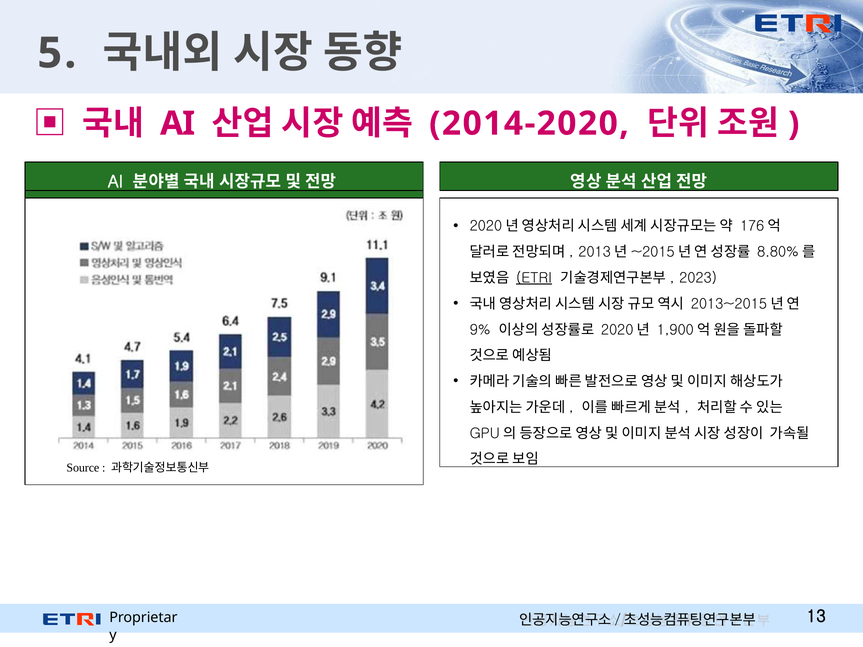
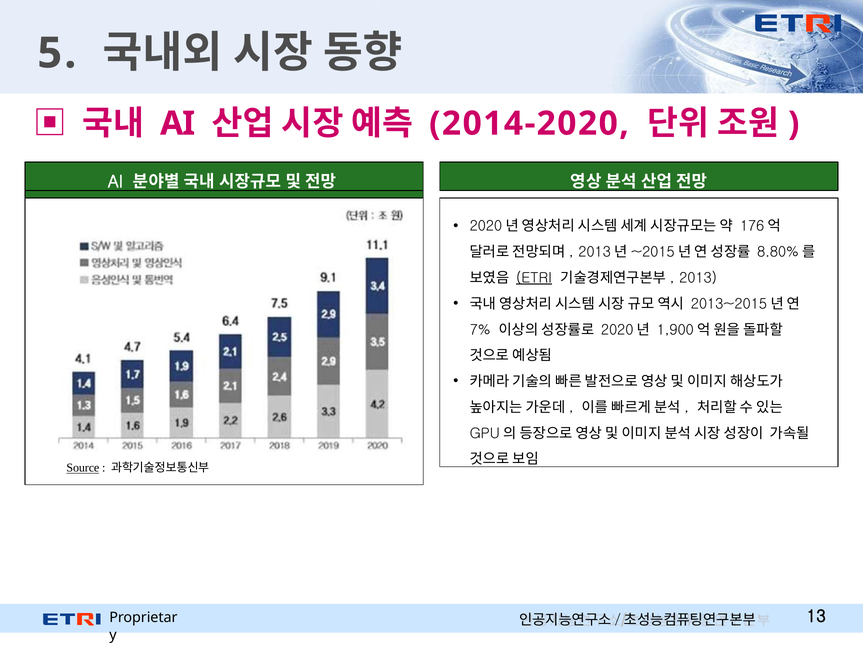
2023: 2023 -> 2013 (698, 278)
9%: 9% -> 7% (480, 330)
Source underline: none -> present (83, 468)
